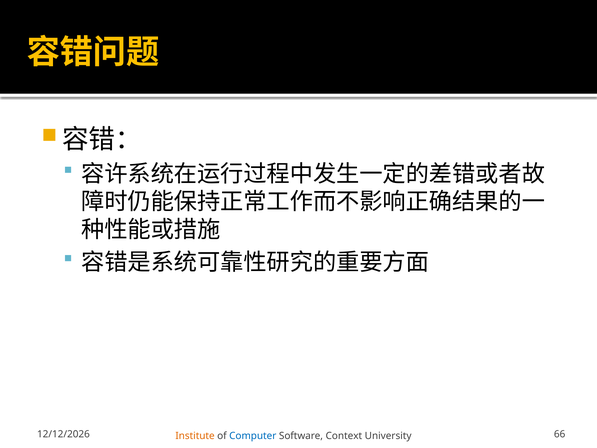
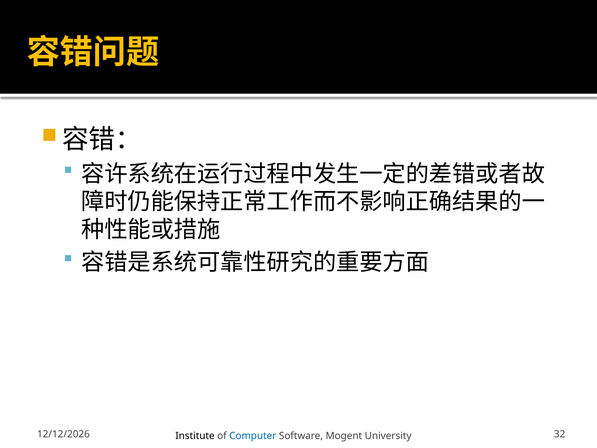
Institute colour: orange -> black (195, 435)
Context: Context -> Mogent (344, 435)
66: 66 -> 32 (560, 434)
